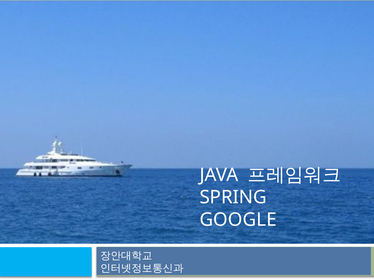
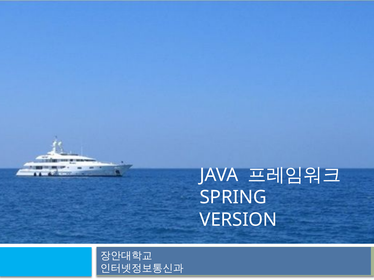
GOOGLE: GOOGLE -> VERSION (238, 220)
